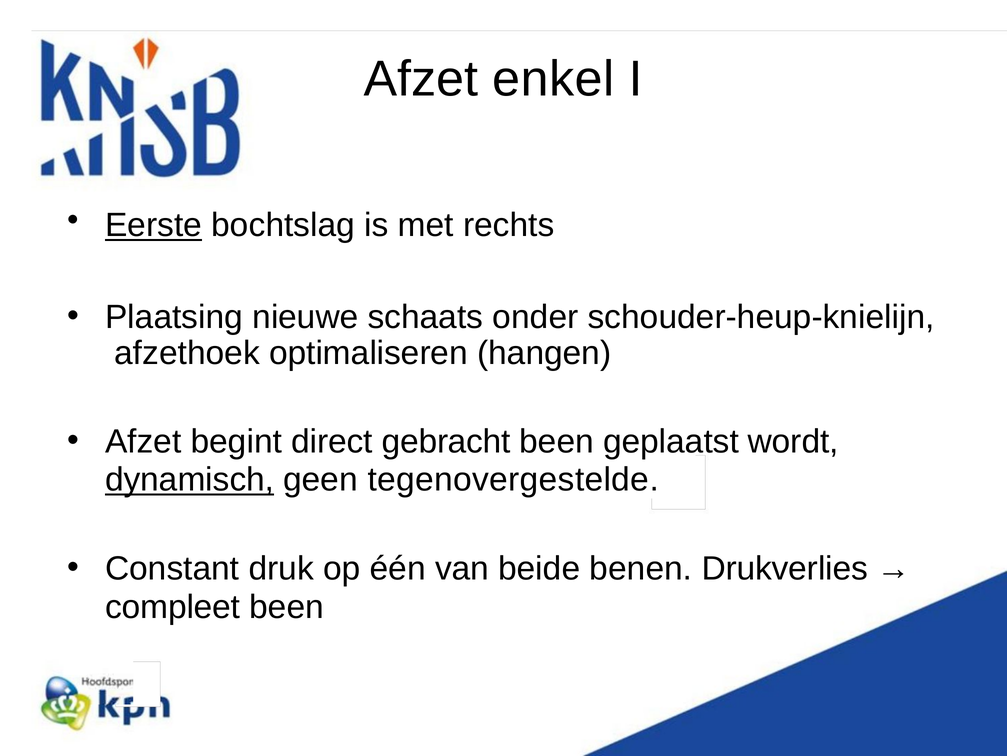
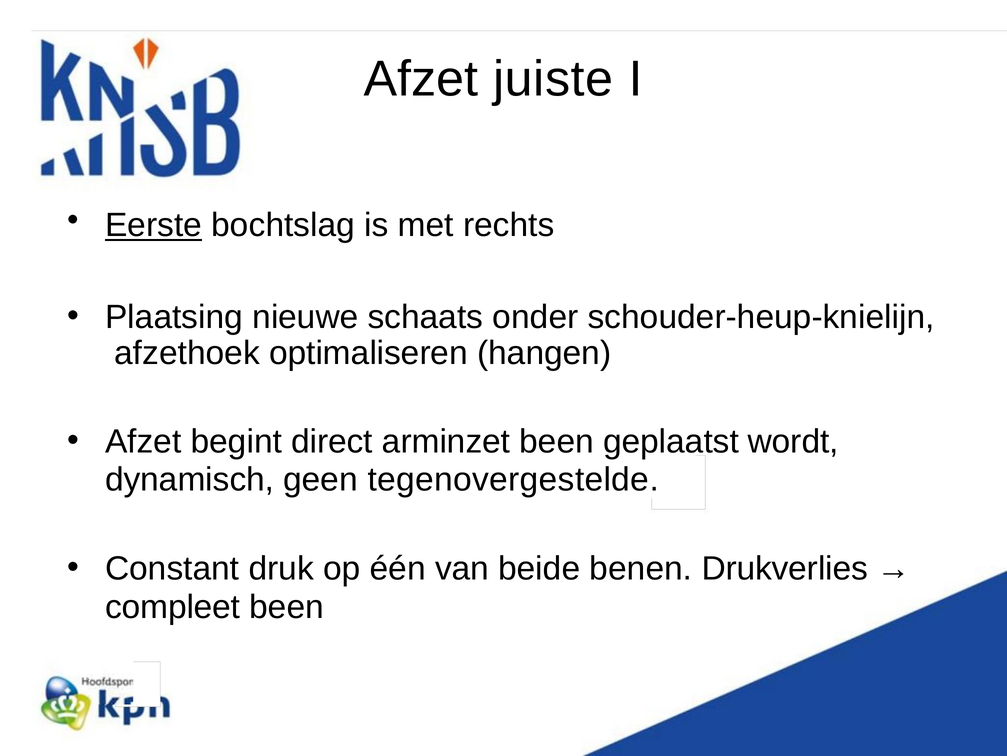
enkel: enkel -> juiste (553, 79)
gebracht: gebracht -> arminzet (446, 441)
dynamisch underline: present -> none (190, 479)
